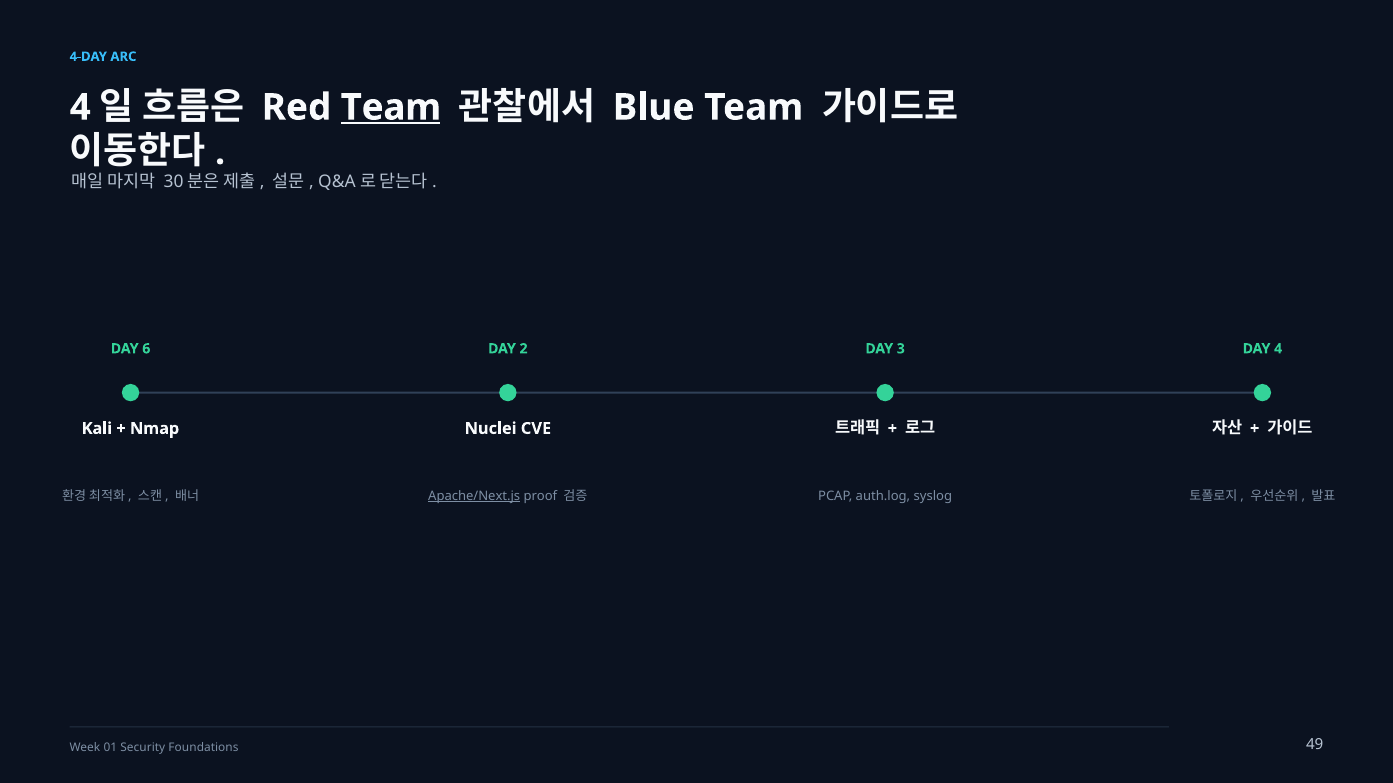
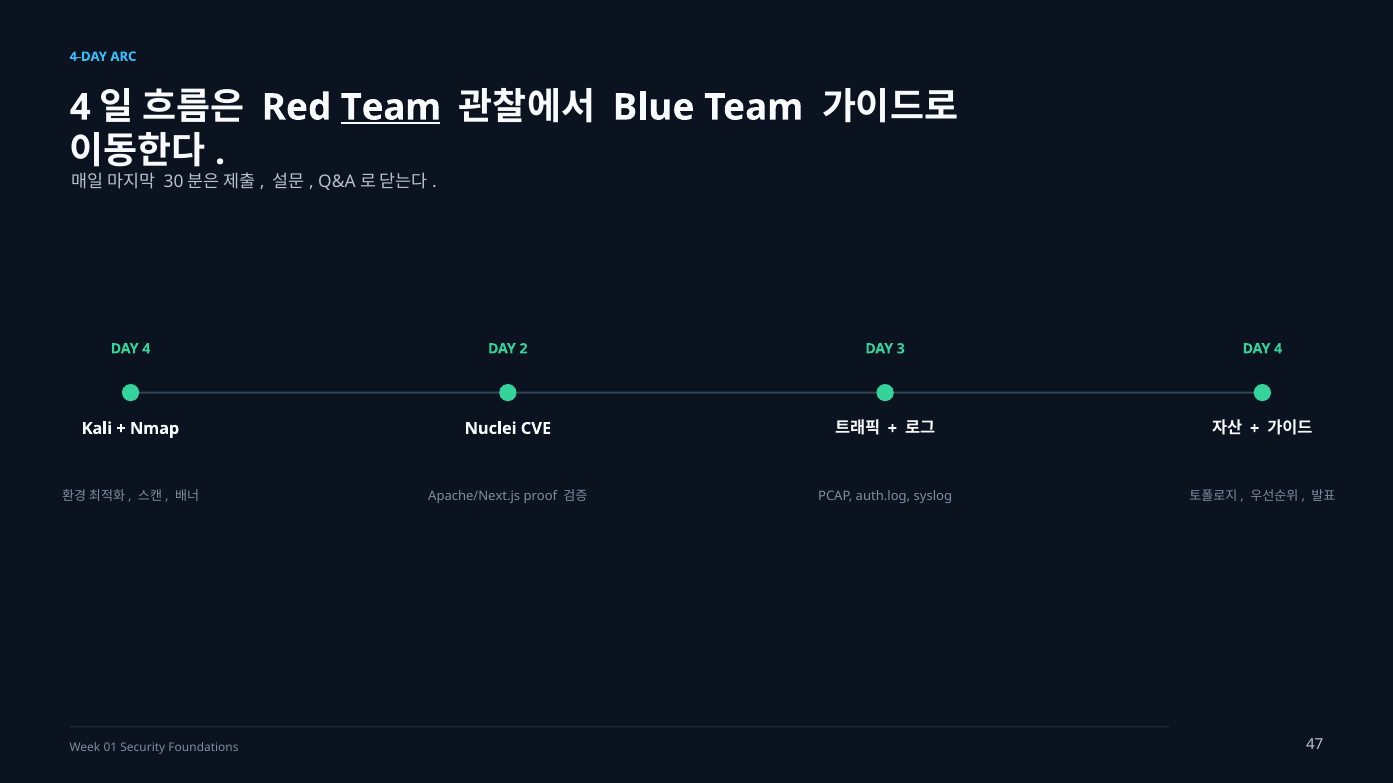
6: 6 -> 4 (146, 349)
Apache/Next.js underline: present -> none (474, 496)
49: 49 -> 47 (1315, 745)
